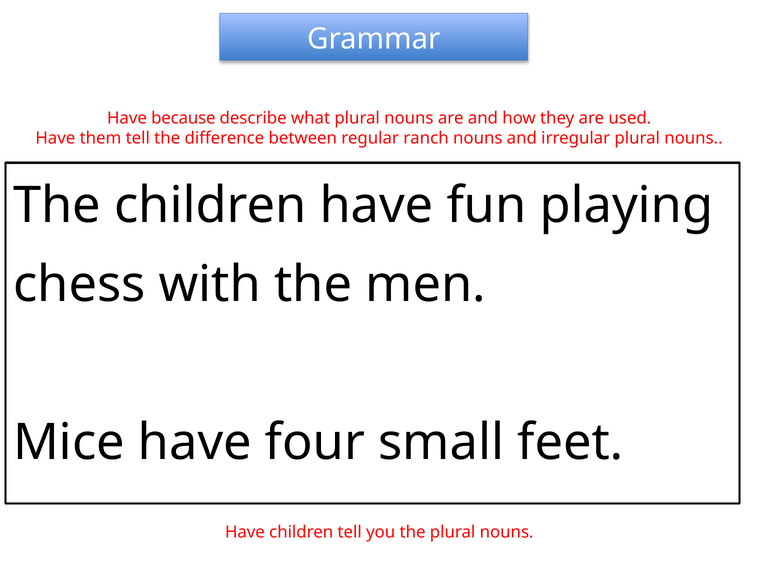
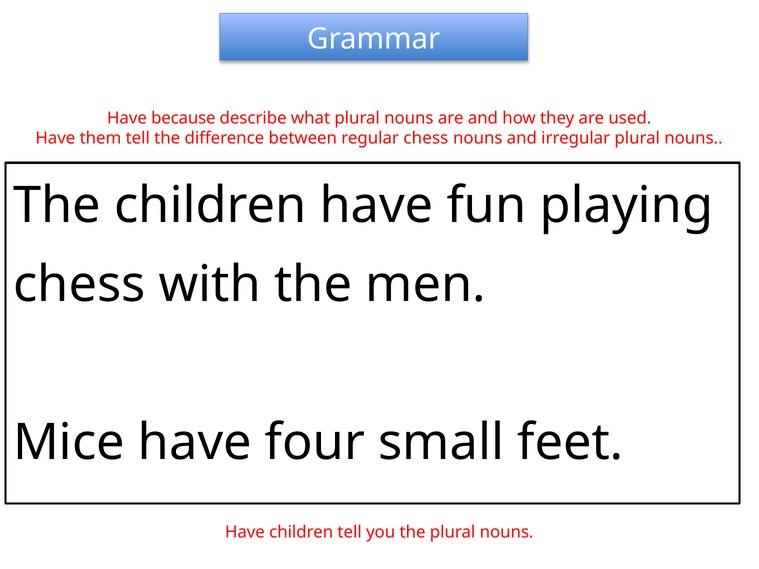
regular ranch: ranch -> chess (426, 138)
